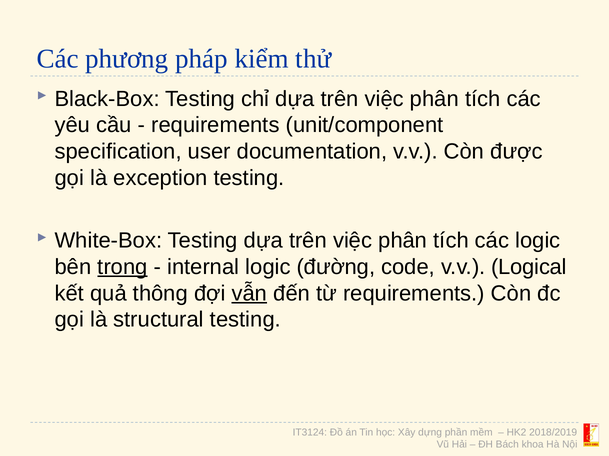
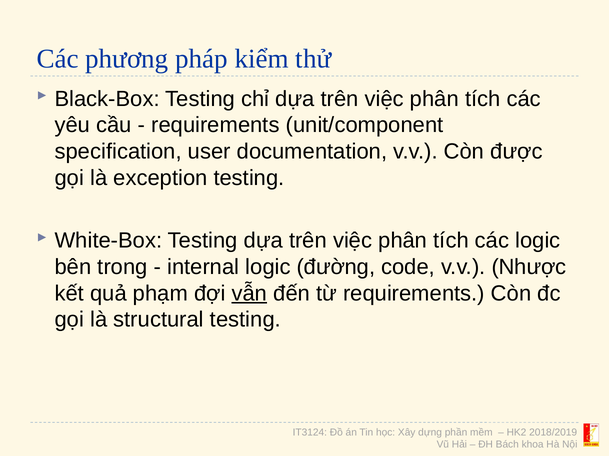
trong underline: present -> none (123, 267)
Logical: Logical -> Nhược (529, 267)
thông: thông -> phạm (160, 294)
